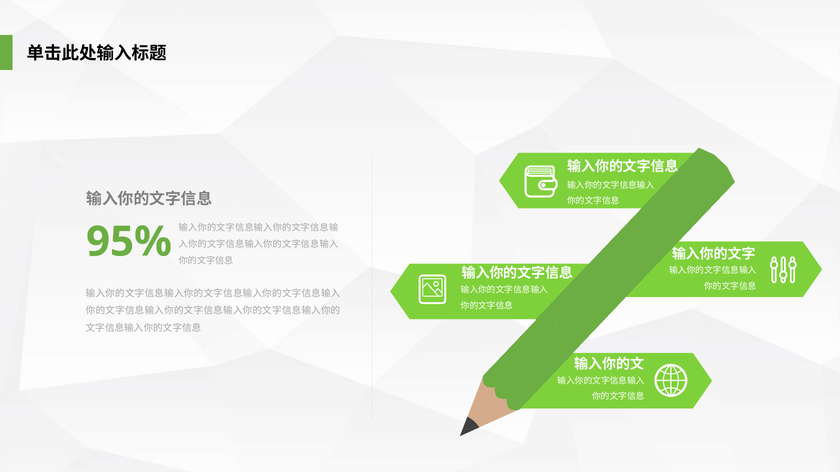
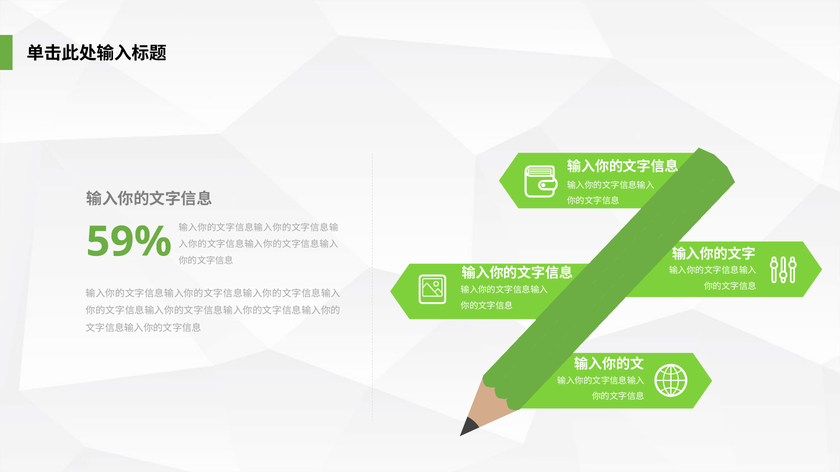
95%: 95% -> 59% (129, 242)
